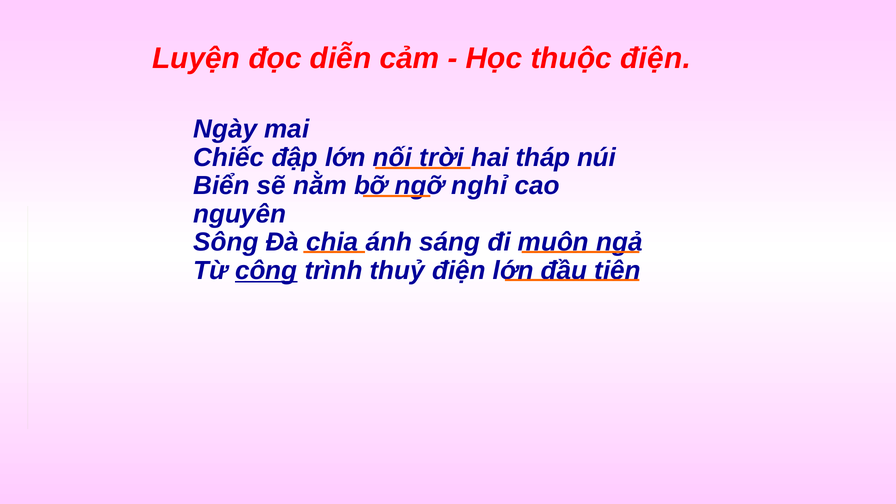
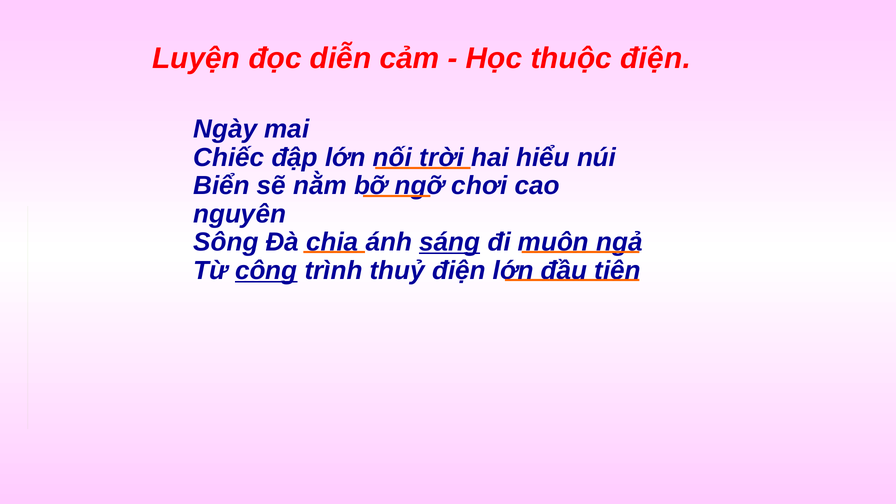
tháp: tháp -> hiểu (543, 157)
nghỉ: nghỉ -> chơi (479, 186)
sáng underline: none -> present (450, 242)
